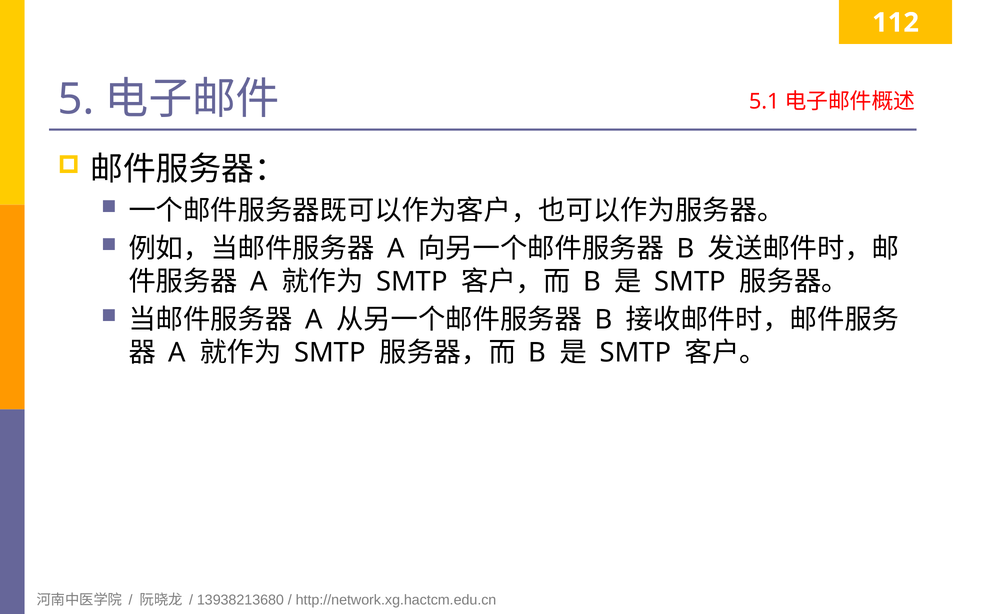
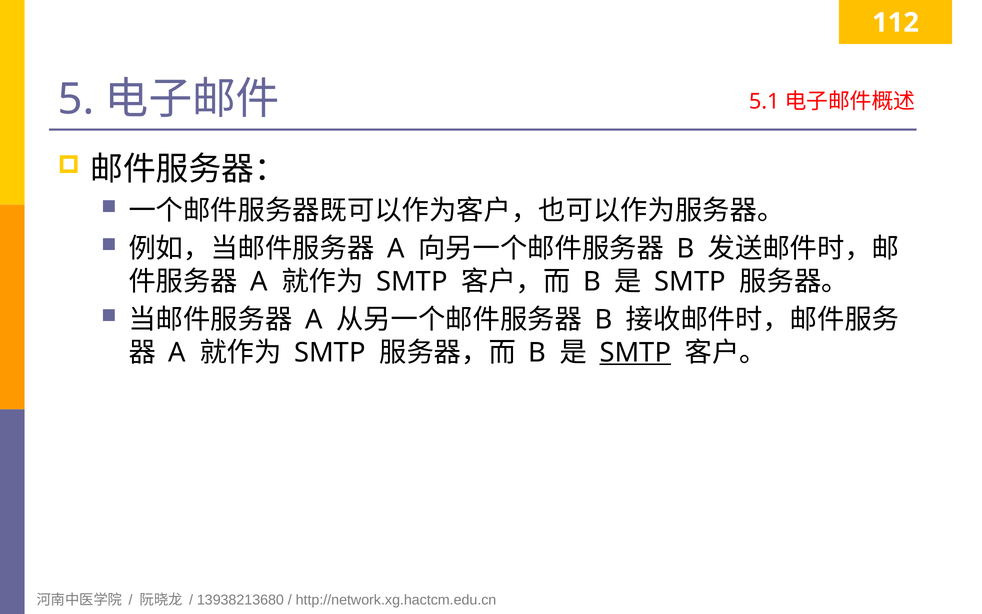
SMTP underline: none -> present (635, 352)
